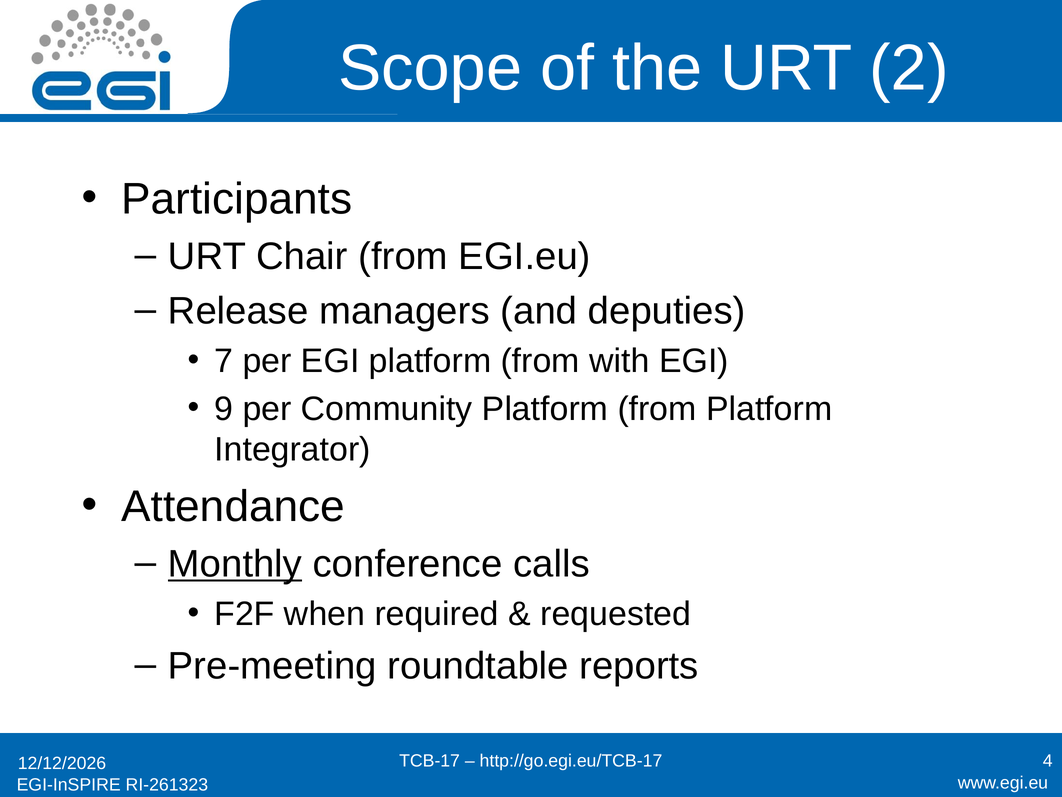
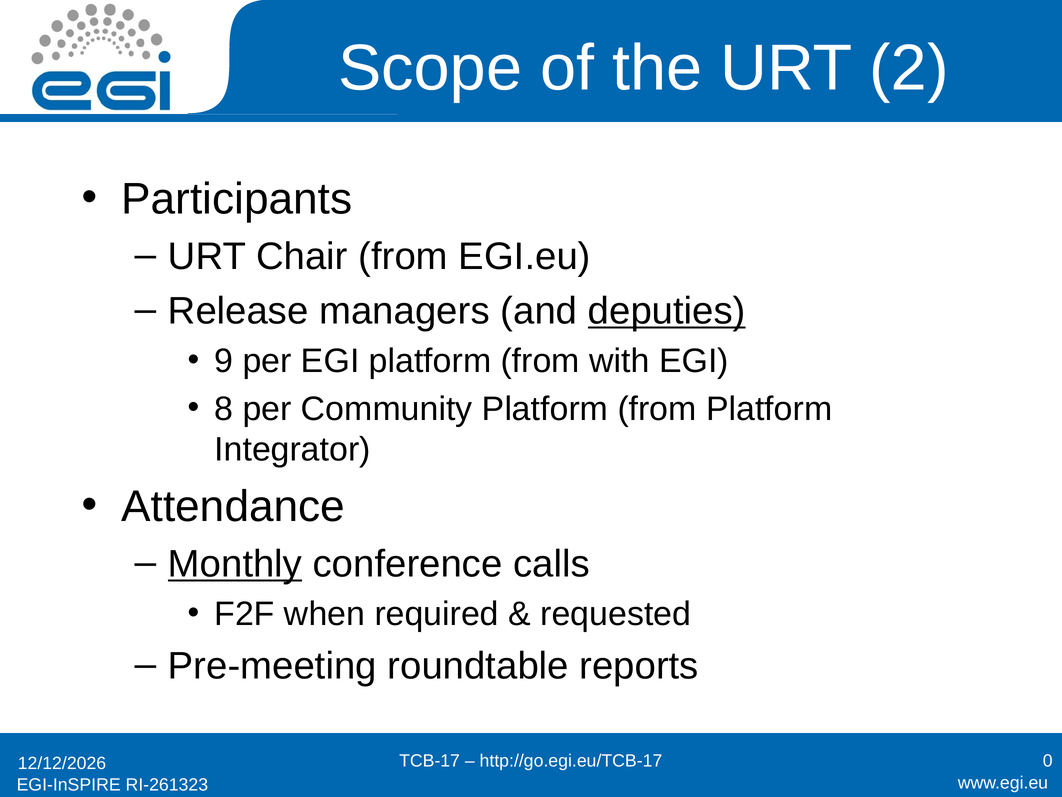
deputies underline: none -> present (667, 311)
7: 7 -> 9 (224, 361)
9: 9 -> 8 (224, 409)
4: 4 -> 0 (1048, 761)
